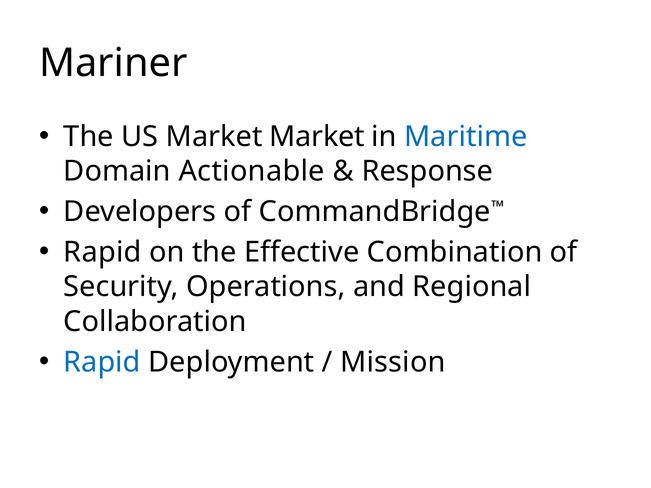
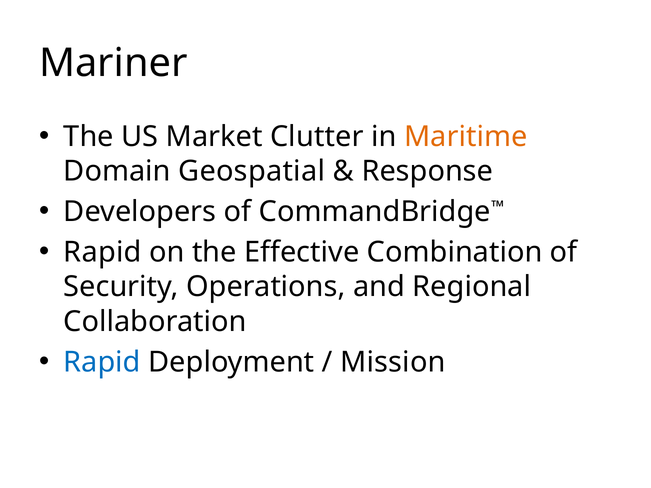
Market Market: Market -> Clutter (317, 137)
Maritime colour: blue -> orange (466, 137)
Actionable: Actionable -> Geospatial (252, 171)
